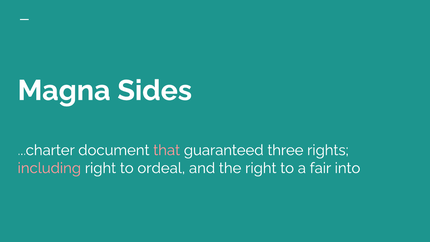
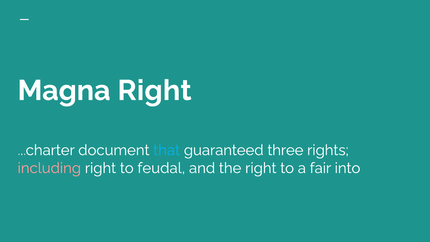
Magna Sides: Sides -> Right (155, 91)
that colour: pink -> light blue (167, 150)
ordeal: ordeal -> feudal (161, 168)
